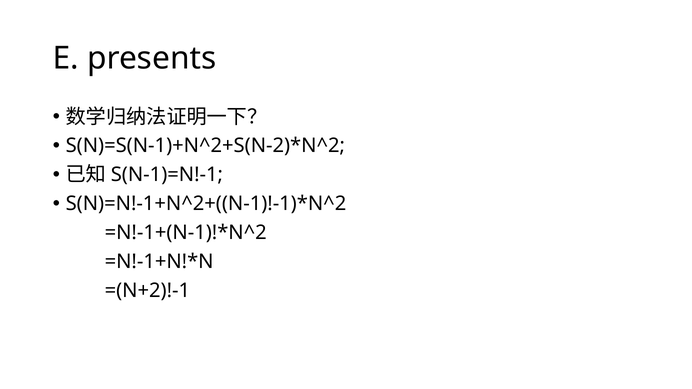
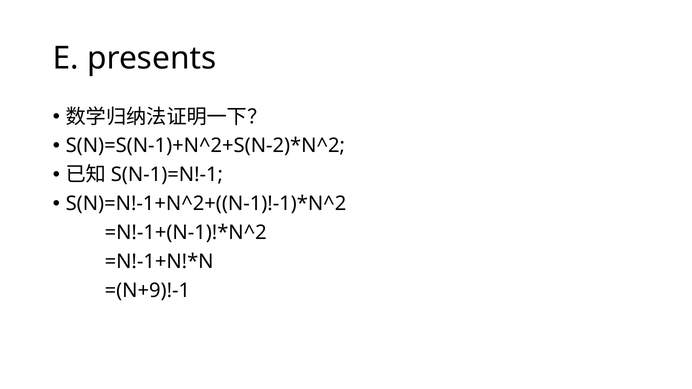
=(N+2)!-1: =(N+2)!-1 -> =(N+9)!-1 (147, 291)
